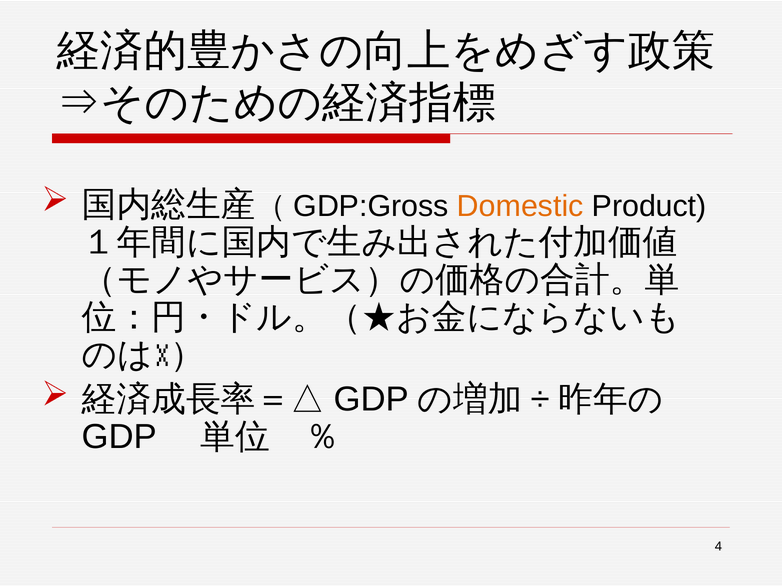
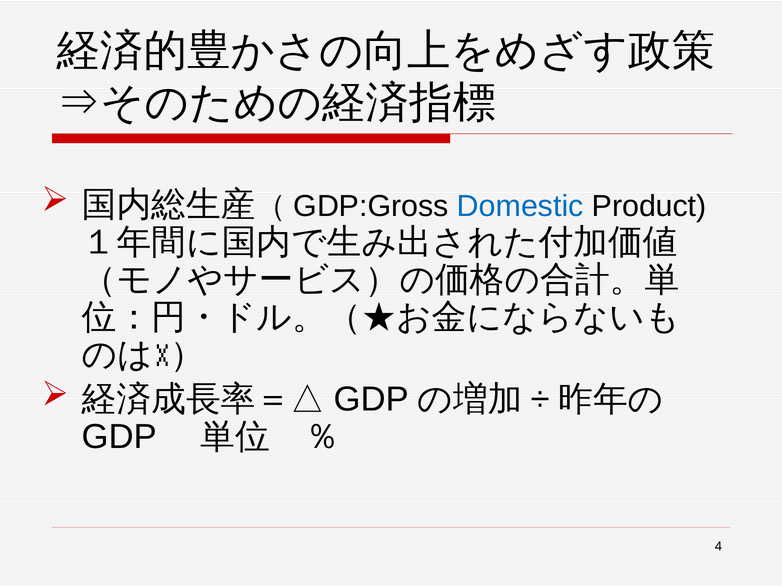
Domestic colour: orange -> blue (520, 206)
